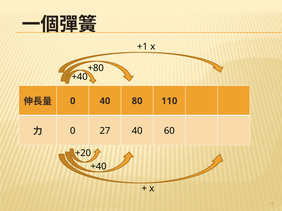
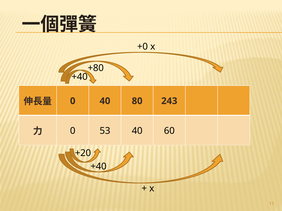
+1: +1 -> +0 (142, 47)
110: 110 -> 243 (169, 101)
27: 27 -> 53 (105, 131)
